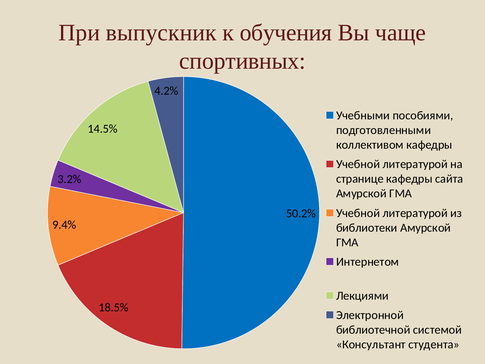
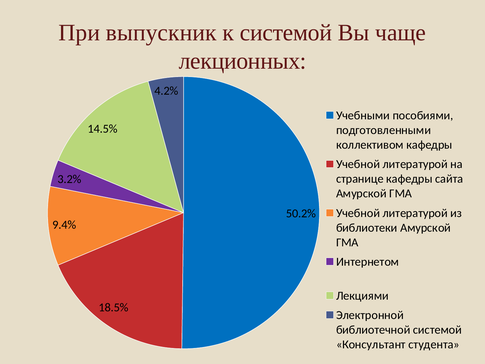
к обучения: обучения -> системой (286, 33)
спортивных: спортивных -> лекционных (243, 61)
